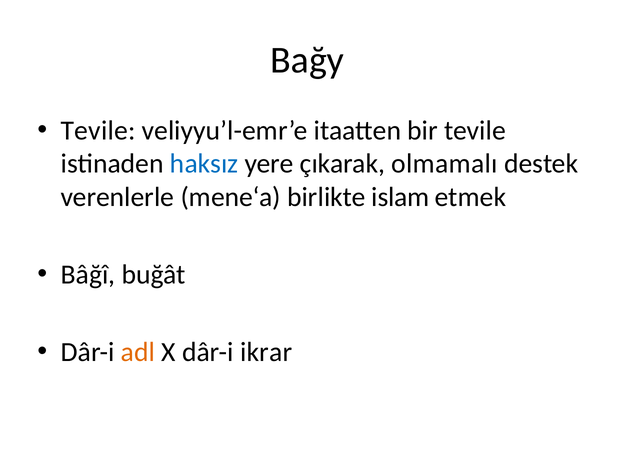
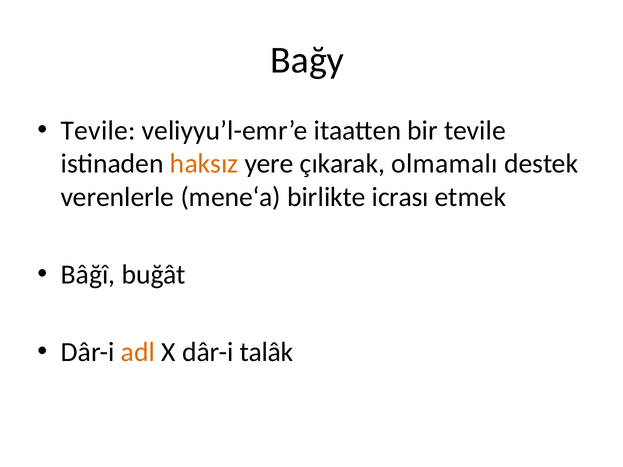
haksız colour: blue -> orange (204, 164)
islam: islam -> icrası (400, 197)
ikrar: ikrar -> talâk (267, 352)
